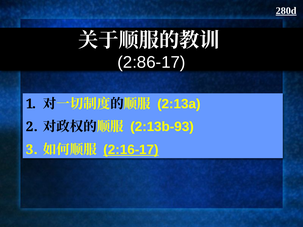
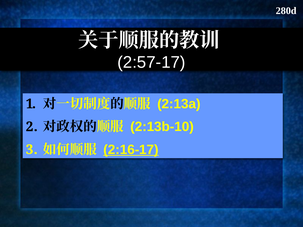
280d underline: present -> none (286, 11)
2:86-17: 2:86-17 -> 2:57-17 (151, 63)
2:13b-93: 2:13b-93 -> 2:13b-10 (162, 127)
